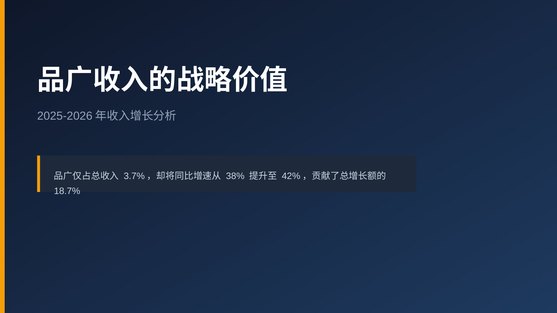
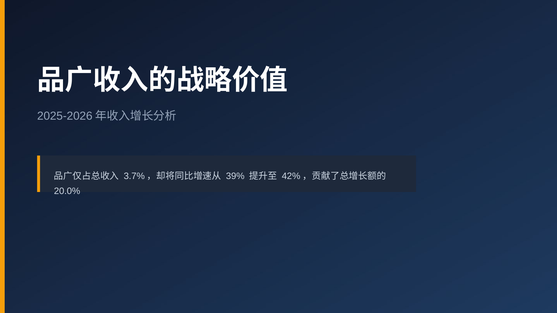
38%: 38% -> 39% (235, 176)
18.7%: 18.7% -> 20.0% (67, 191)
